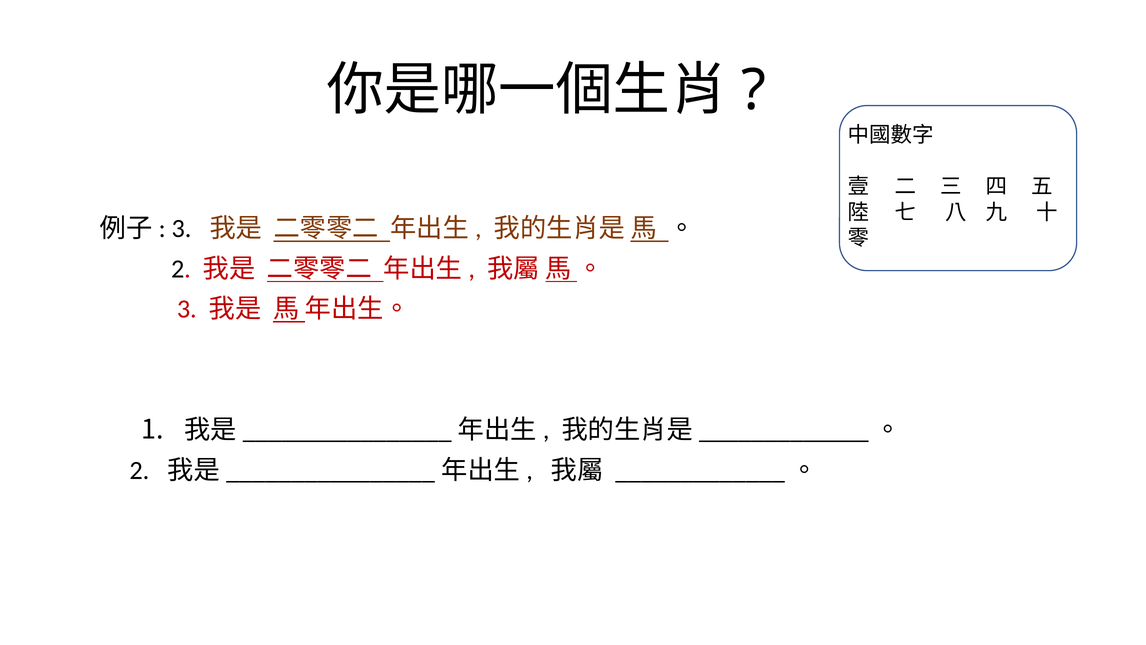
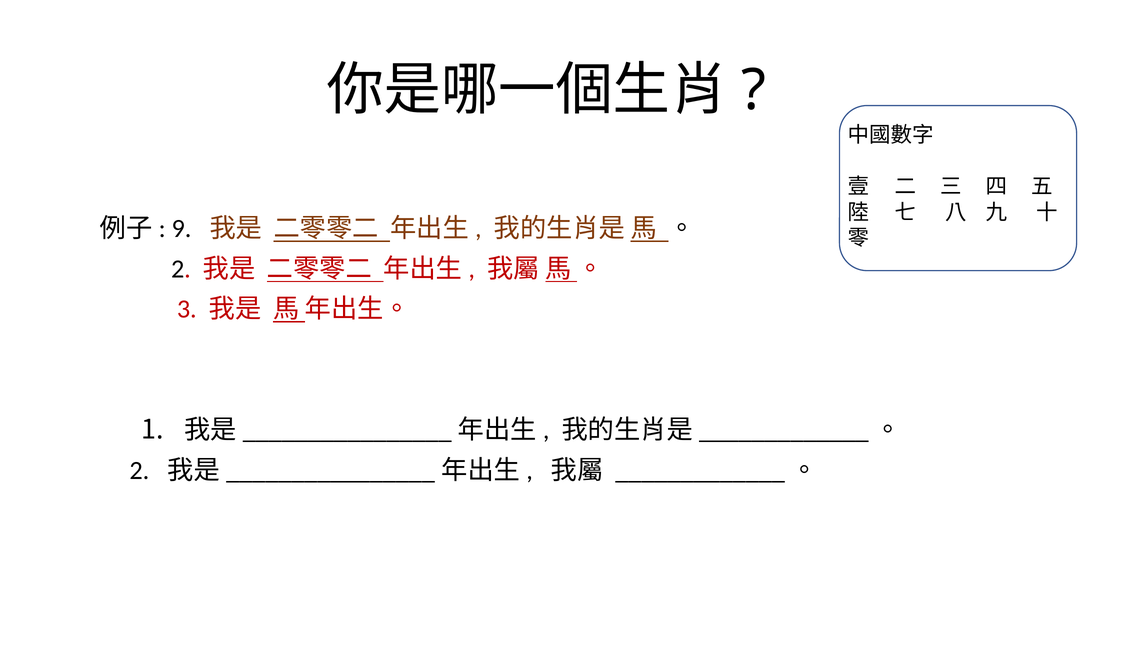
3: 3 -> 9 (182, 228)
